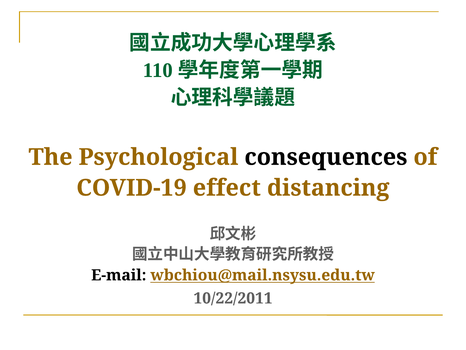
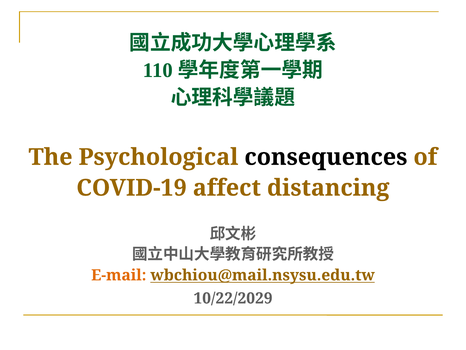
effect: effect -> affect (227, 188)
E-mail colour: black -> orange (119, 275)
10/22/2011: 10/22/2011 -> 10/22/2029 (233, 298)
